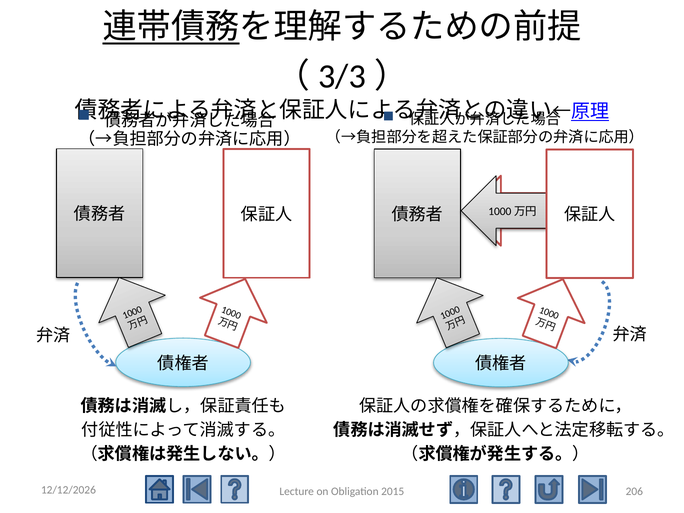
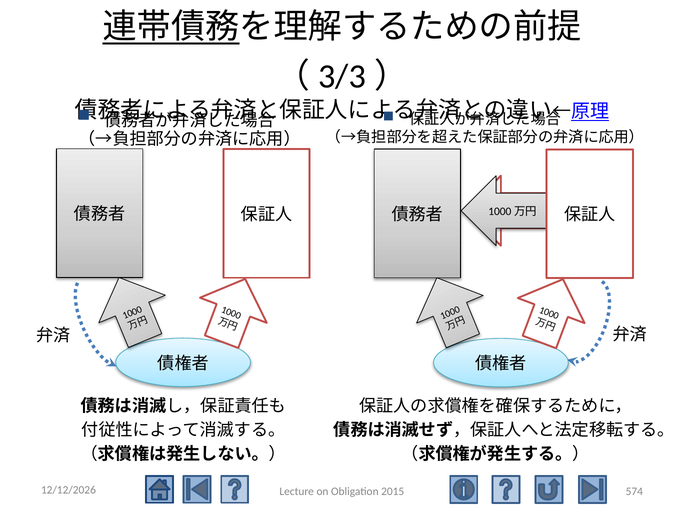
206: 206 -> 574 (634, 491)
